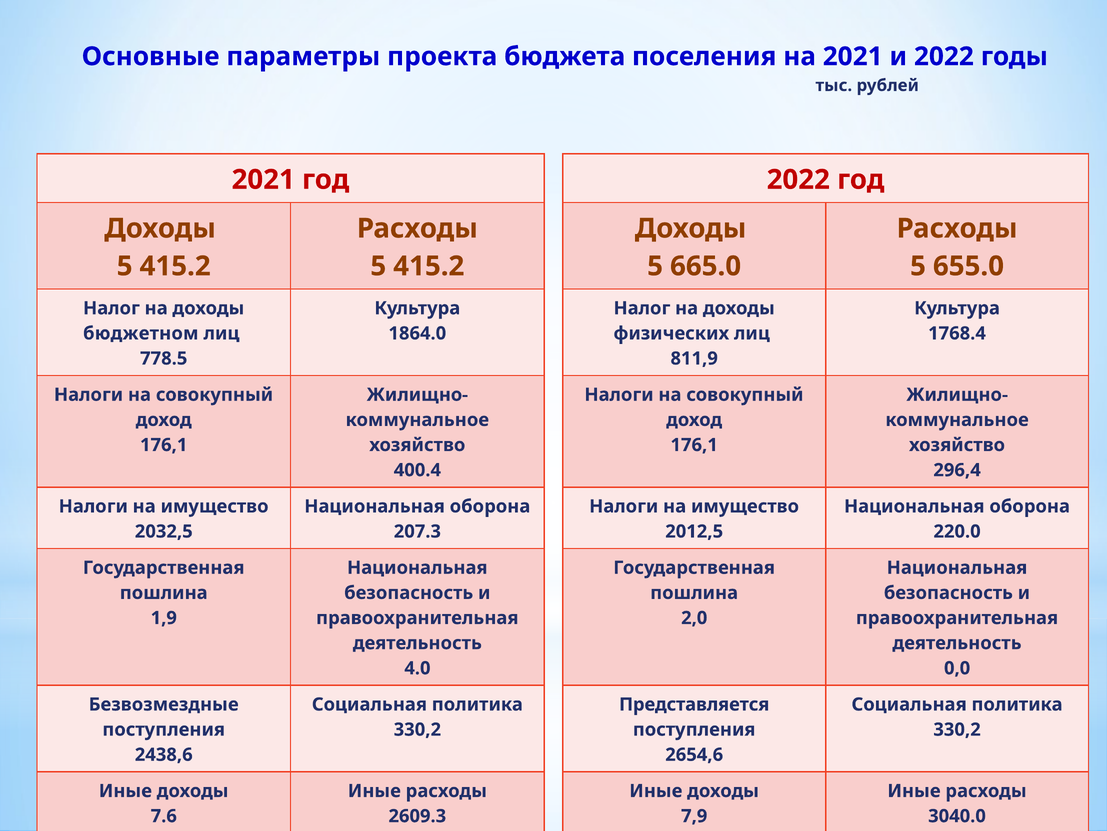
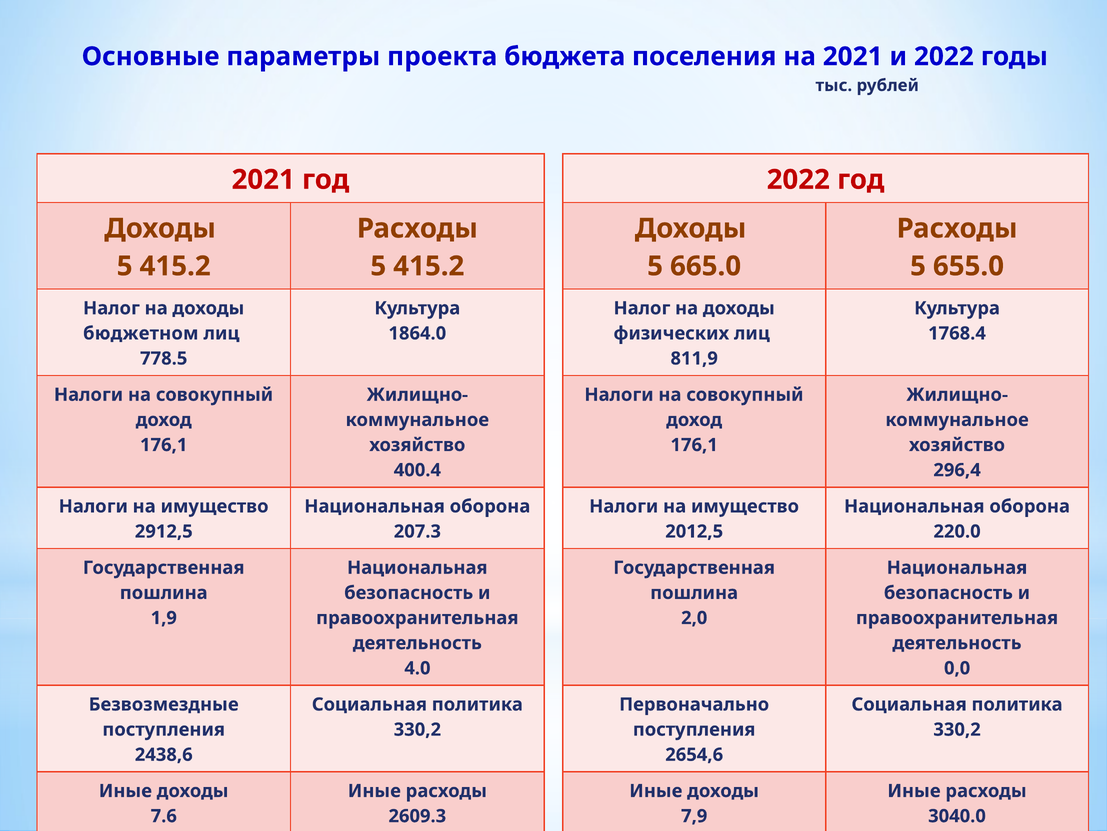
2032,5: 2032,5 -> 2912,5 (164, 531)
Представляется: Представляется -> Первоначально (694, 704)
